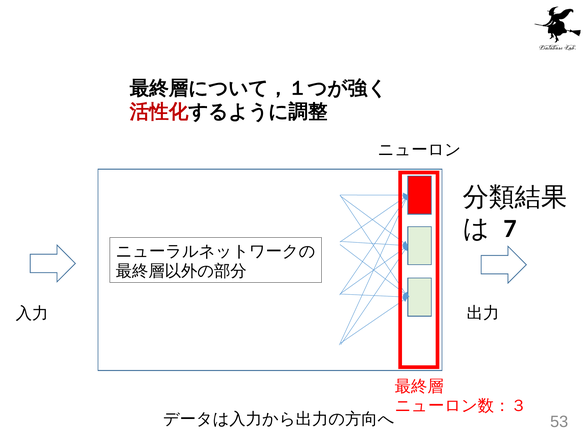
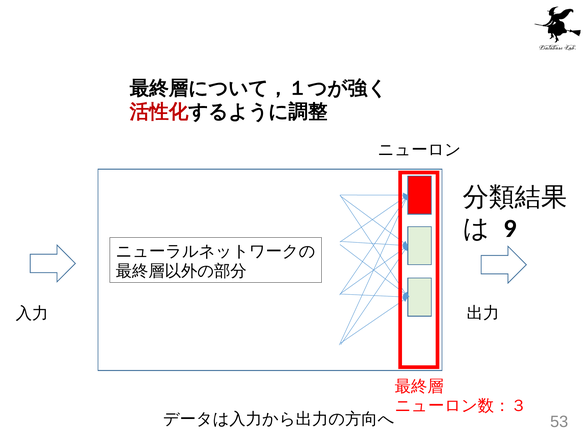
7: 7 -> 9 (510, 228)
